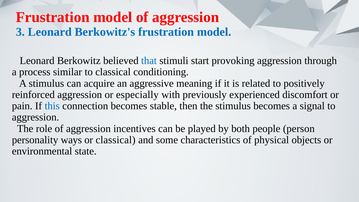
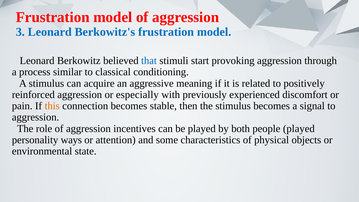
this colour: blue -> orange (52, 106)
people person: person -> played (299, 129)
or classical: classical -> attention (116, 140)
